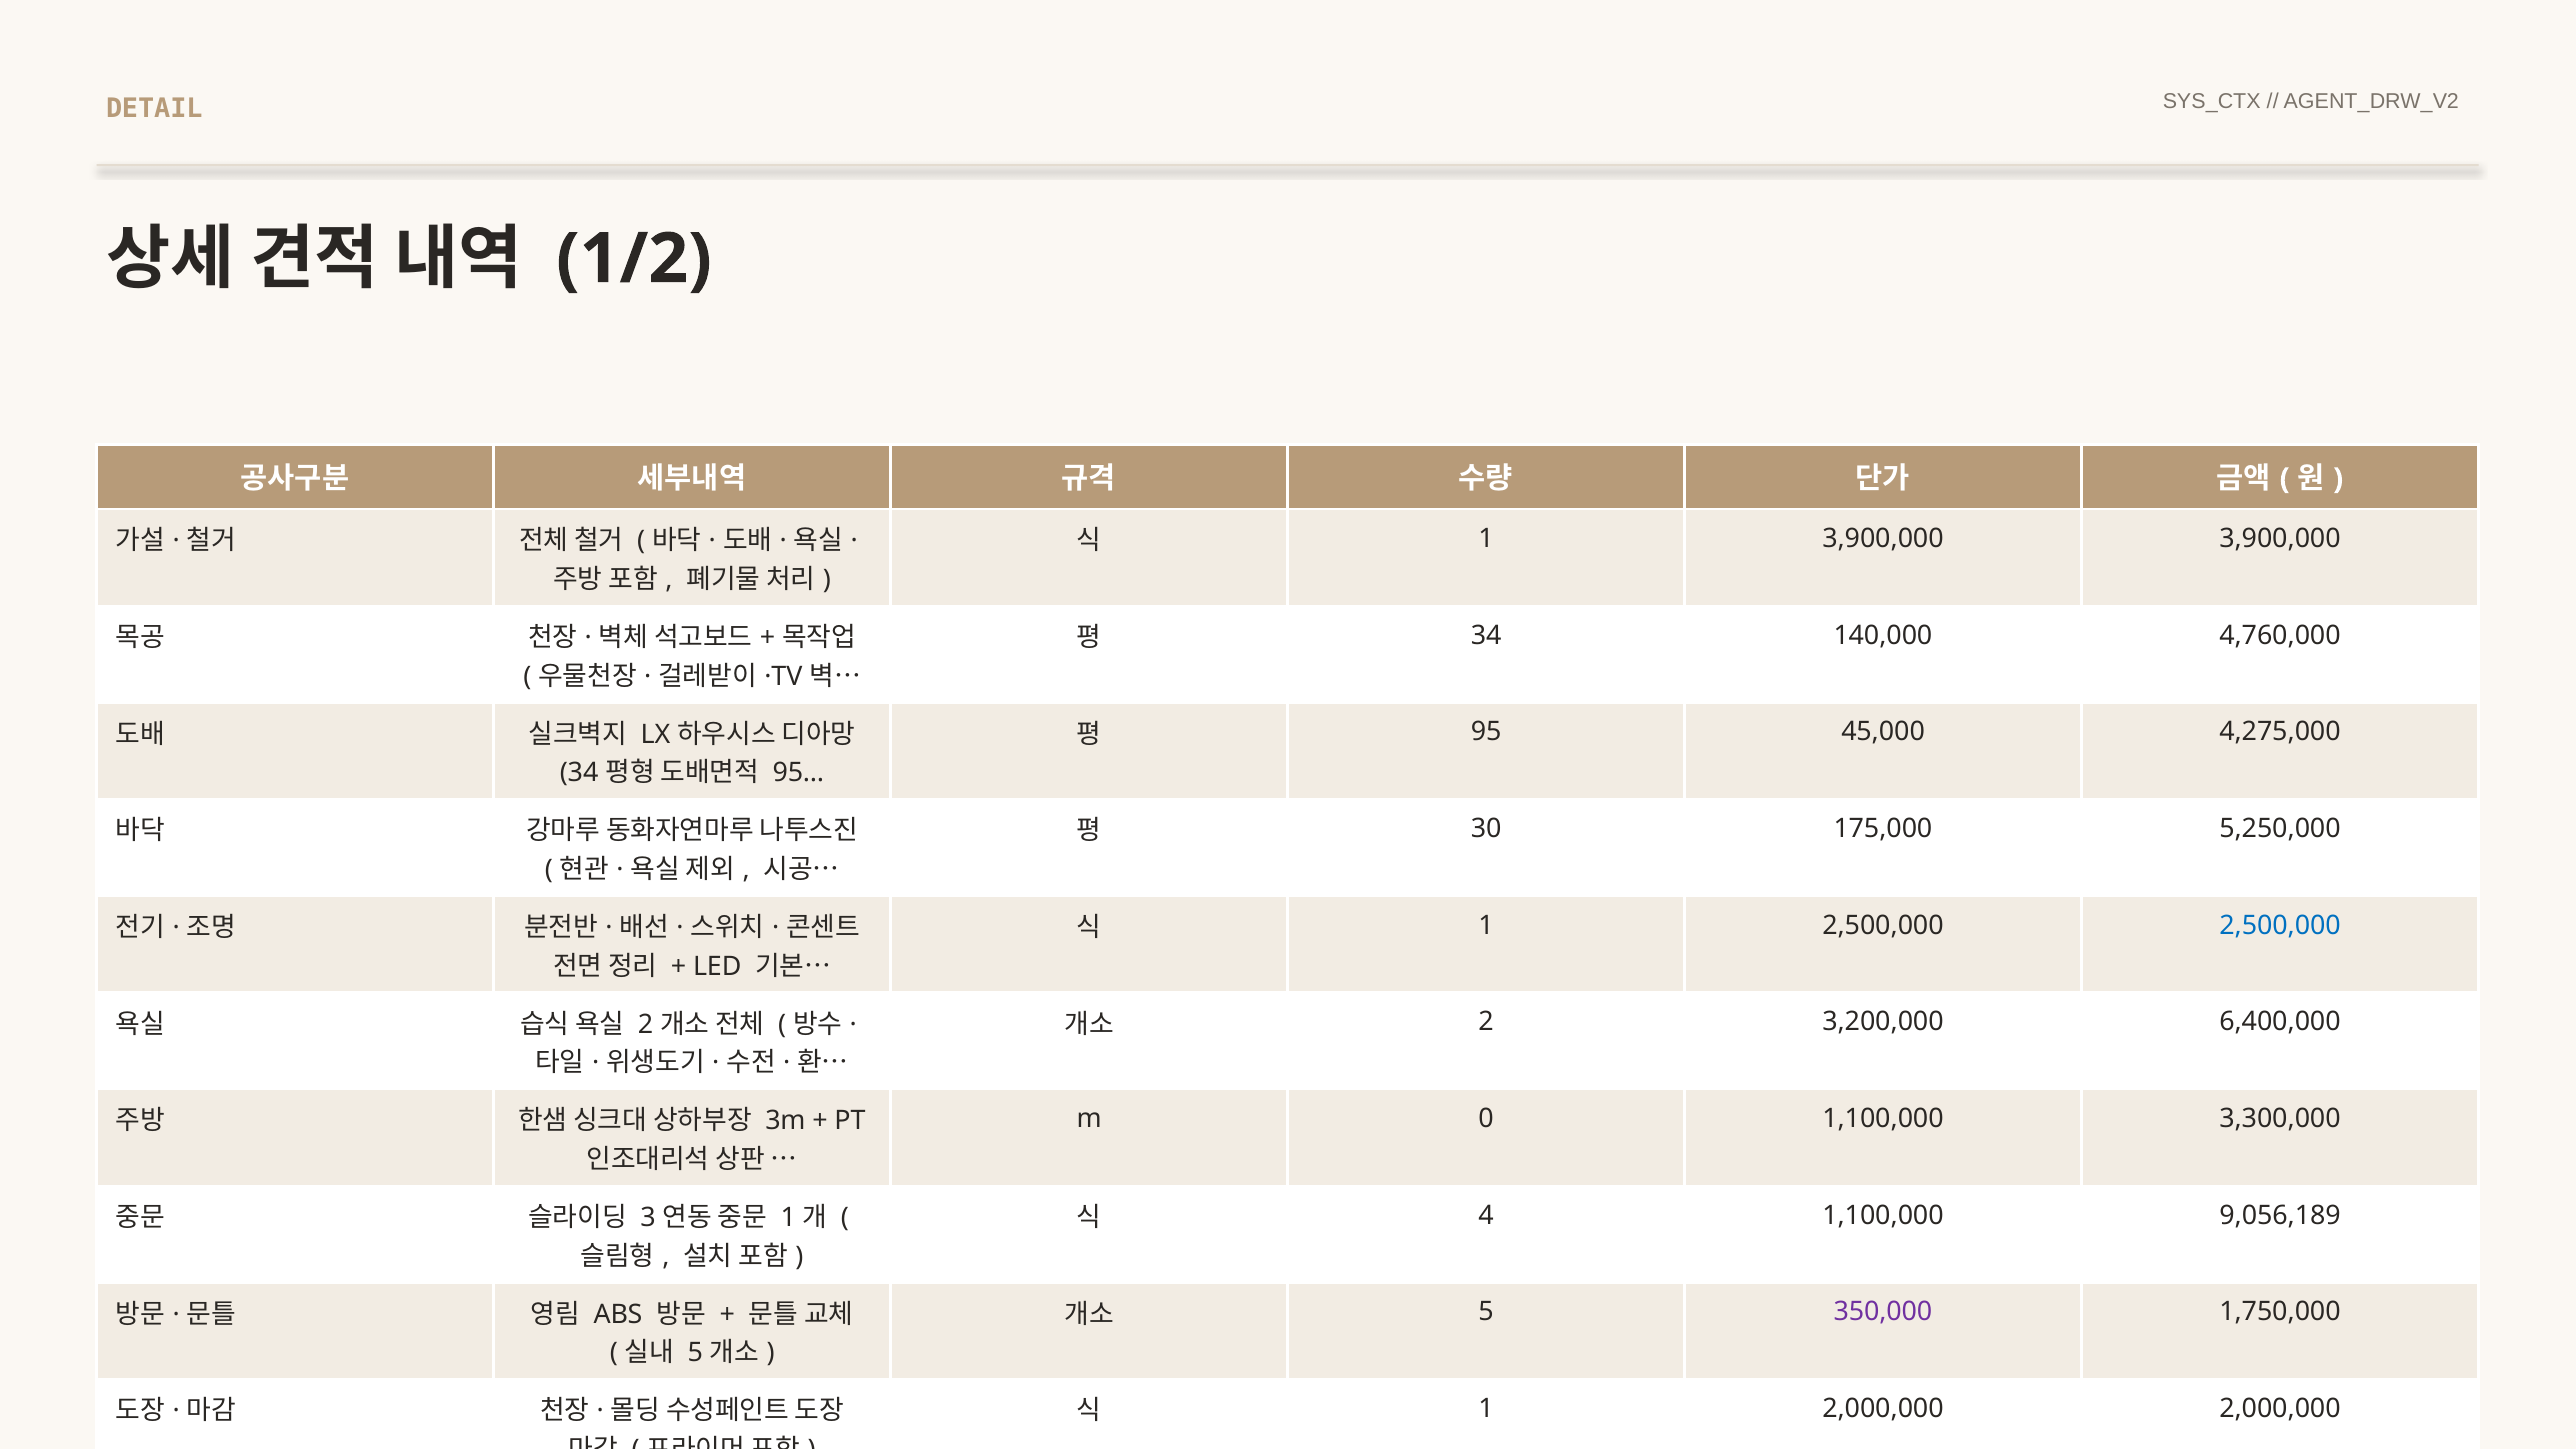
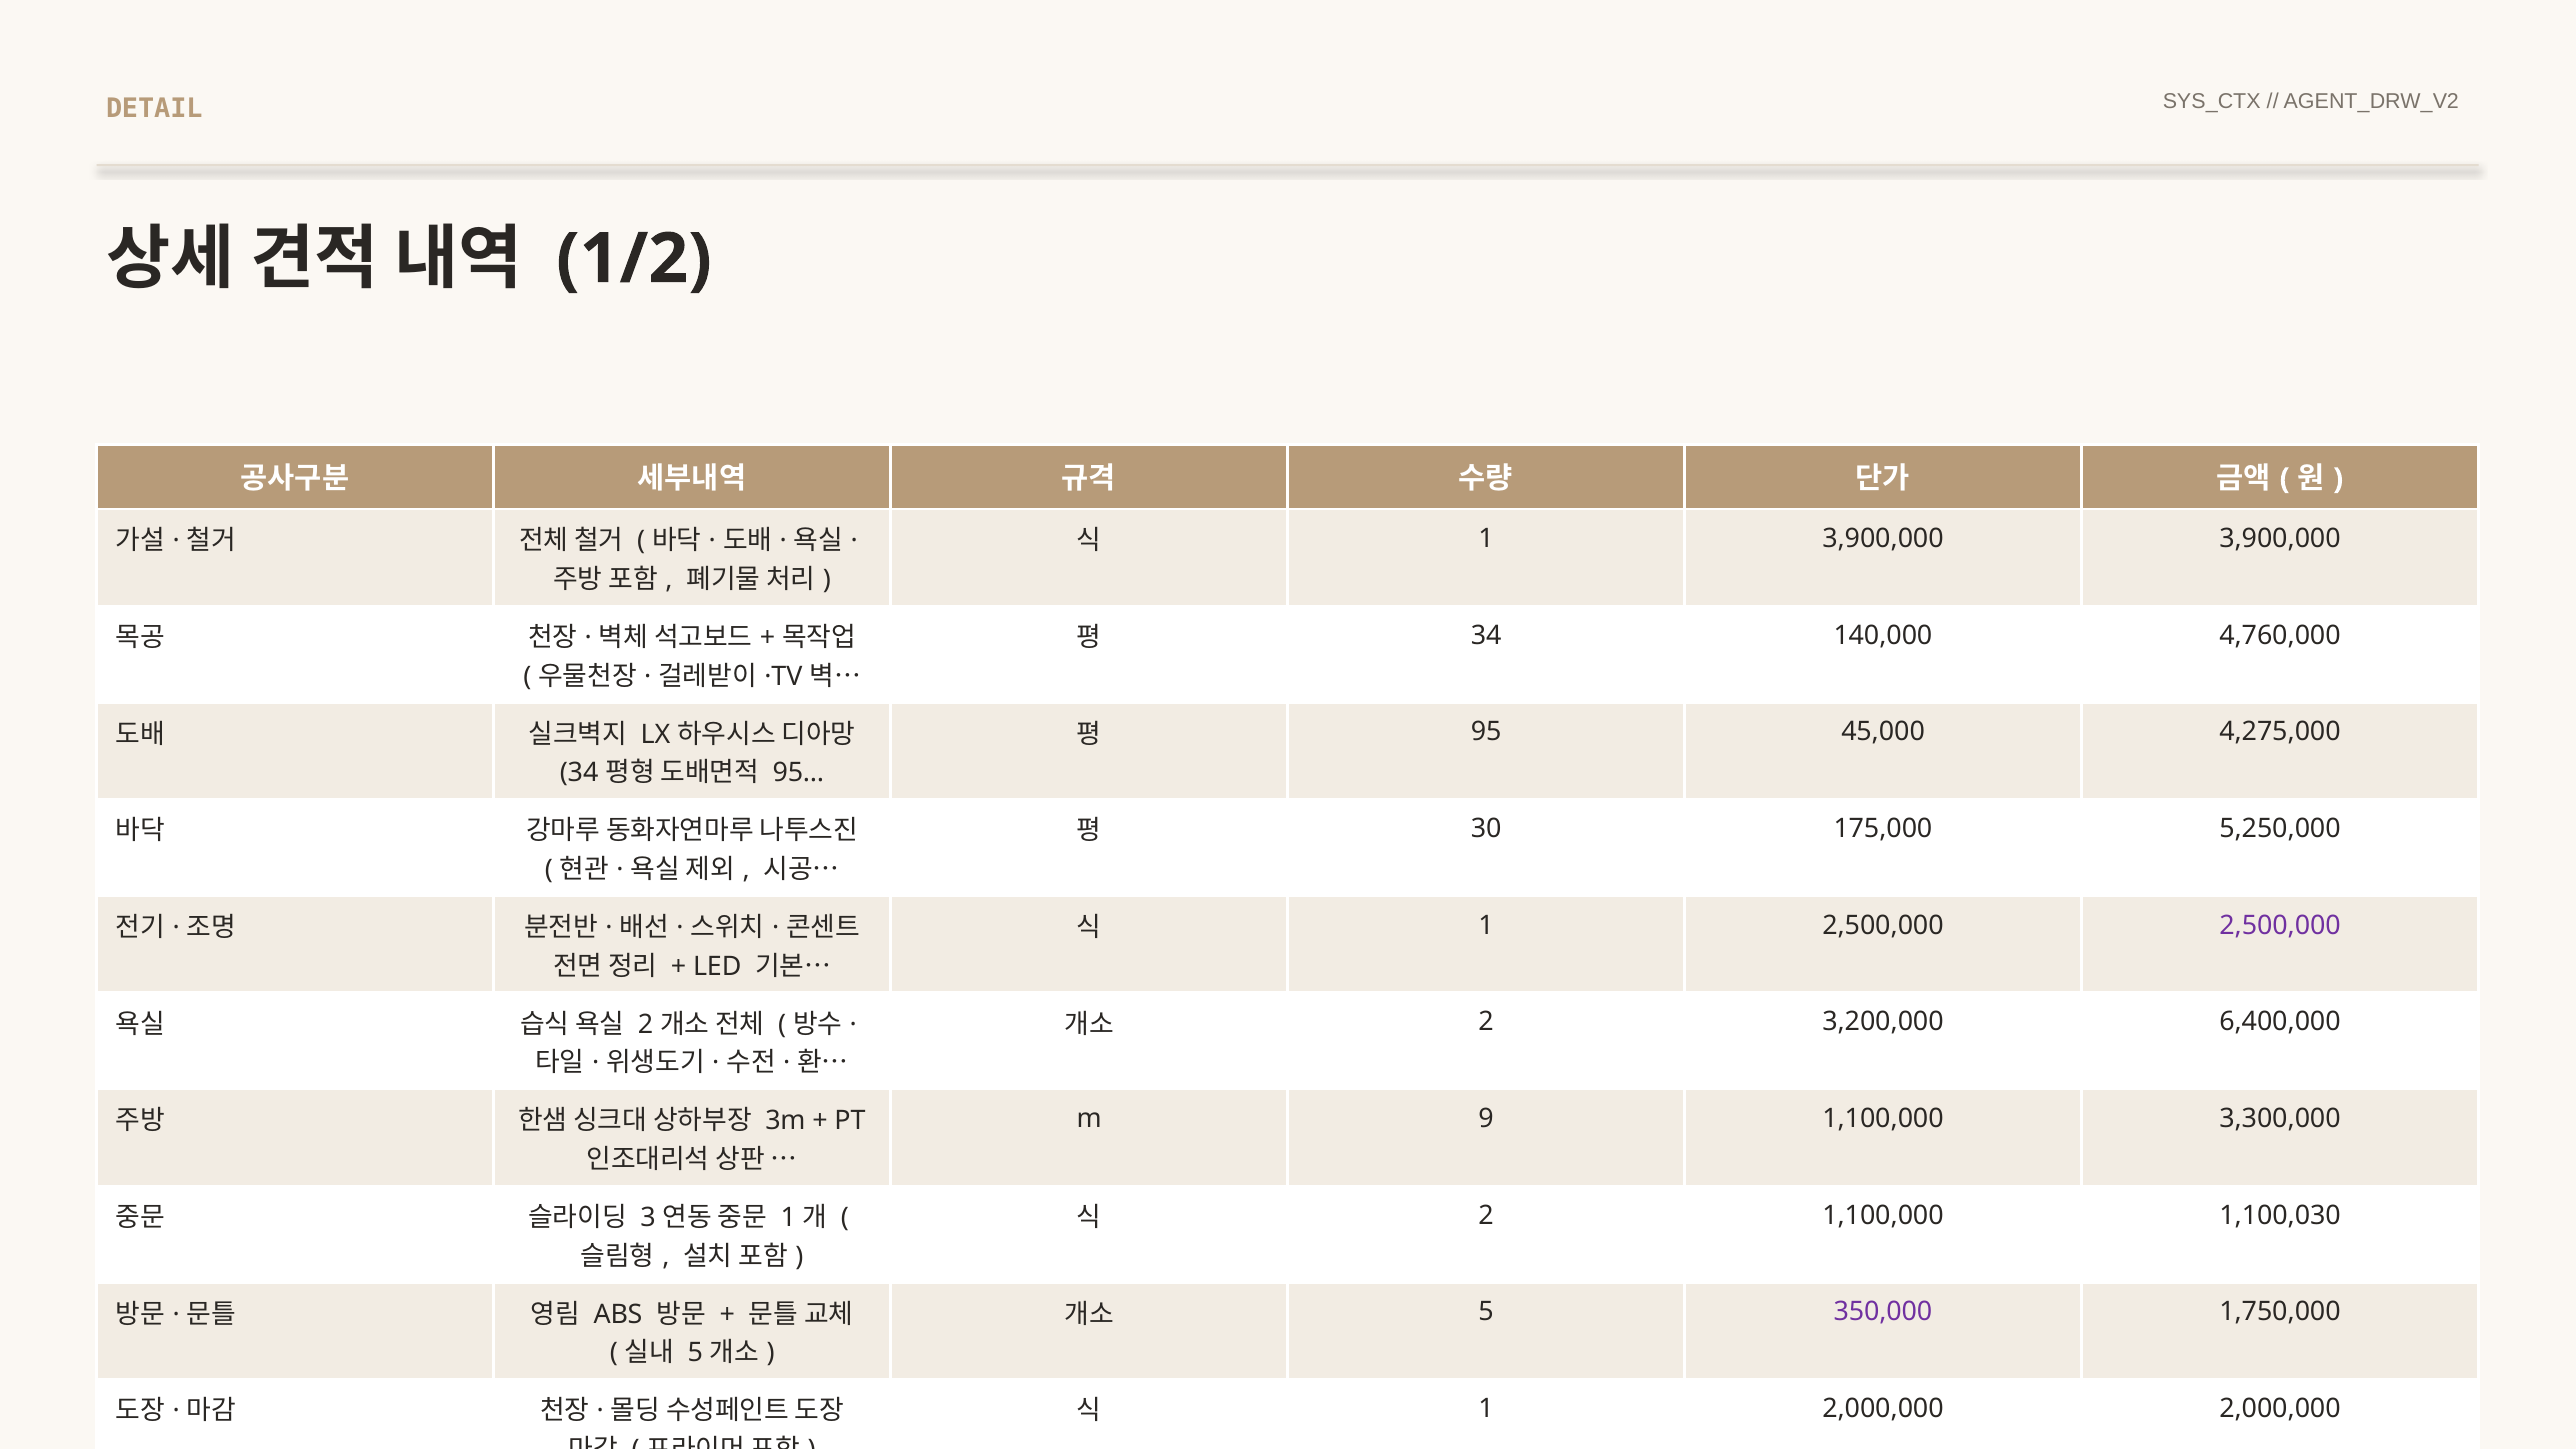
2,500,000 colour: blue -> purple (2280, 925)
0: 0 -> 9 (1486, 1119)
4: 4 -> 2 (1486, 1215)
9,056,189: 9,056,189 -> 1,100,030 (2280, 1215)
